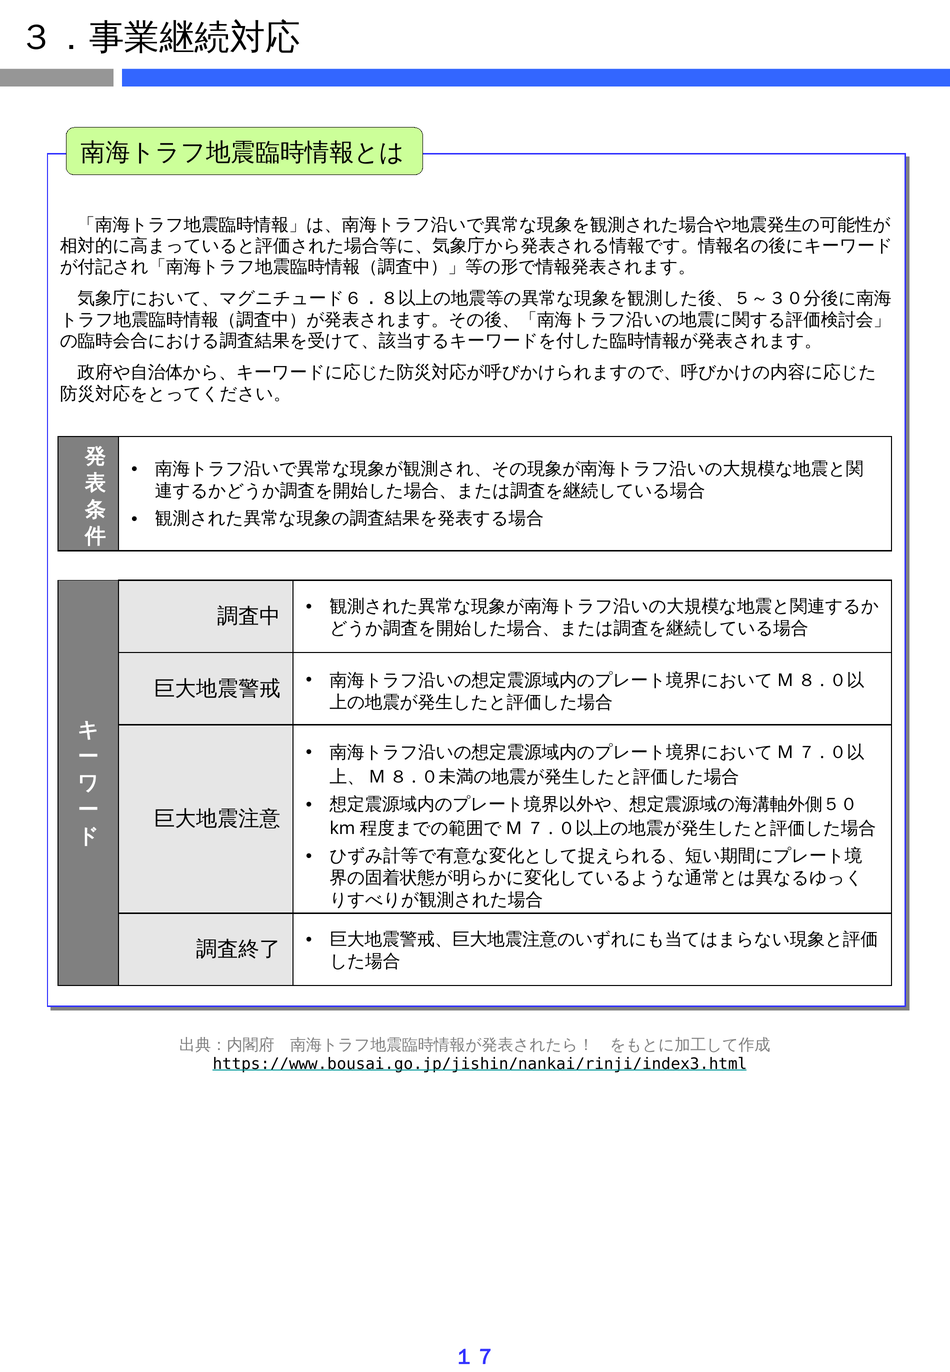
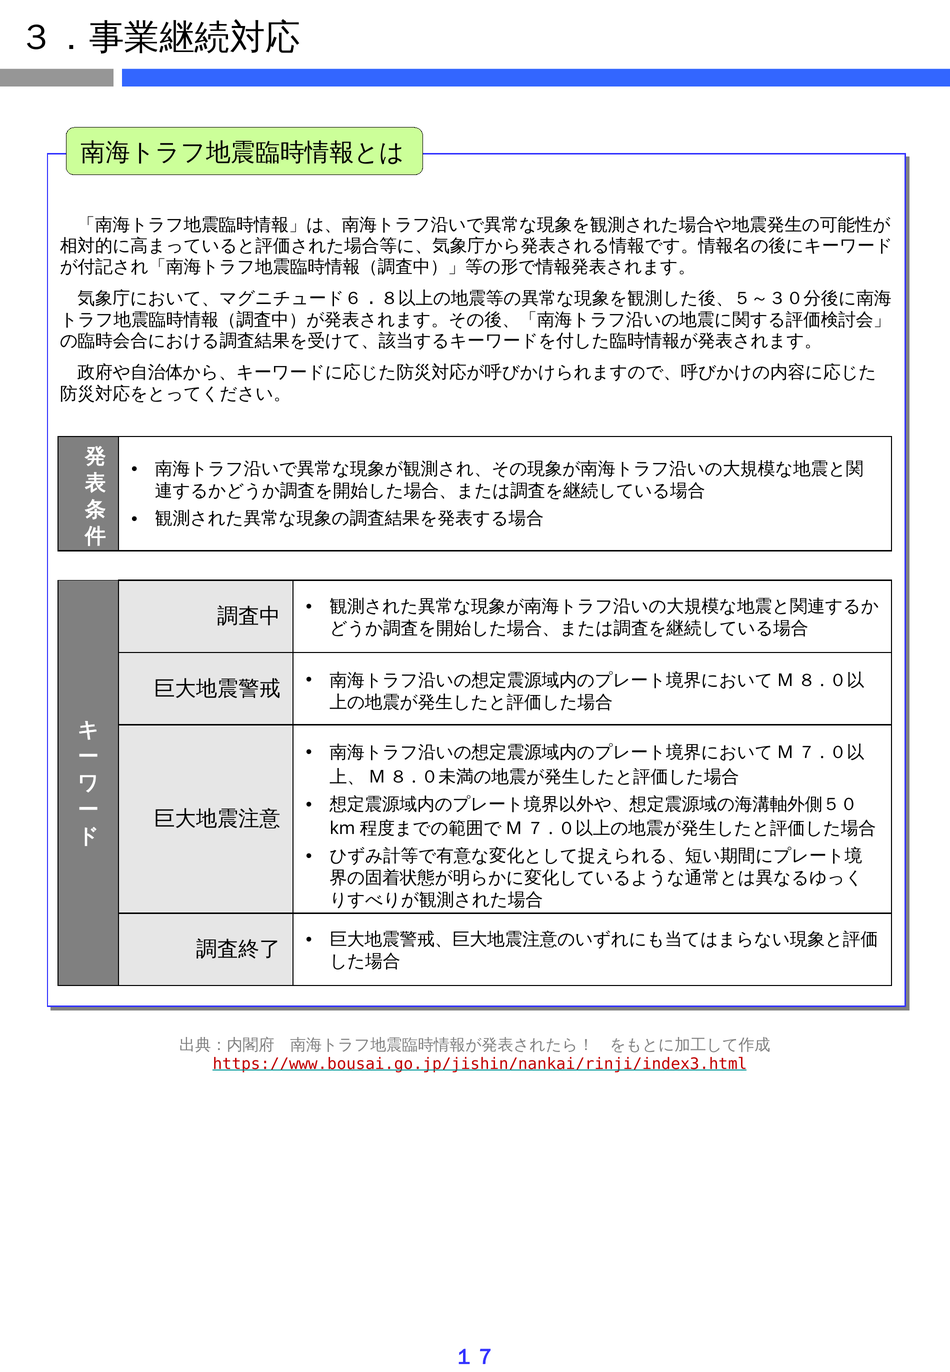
https://www.bousai.go.jp/jishin/nankai/rinji/index3.html colour: black -> red (480, 1064)
